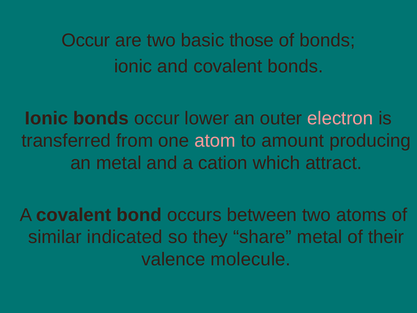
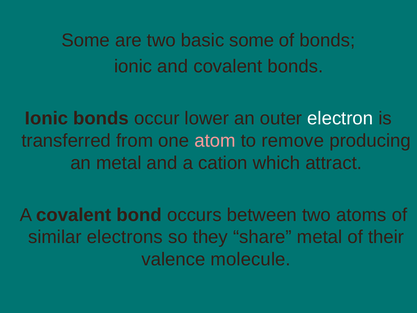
Occur: Occur -> Some (86, 40)
basic those: those -> some (252, 40)
electron colour: pink -> white (340, 118)
amount: amount -> remove (293, 141)
indicated: indicated -> electrons (125, 237)
